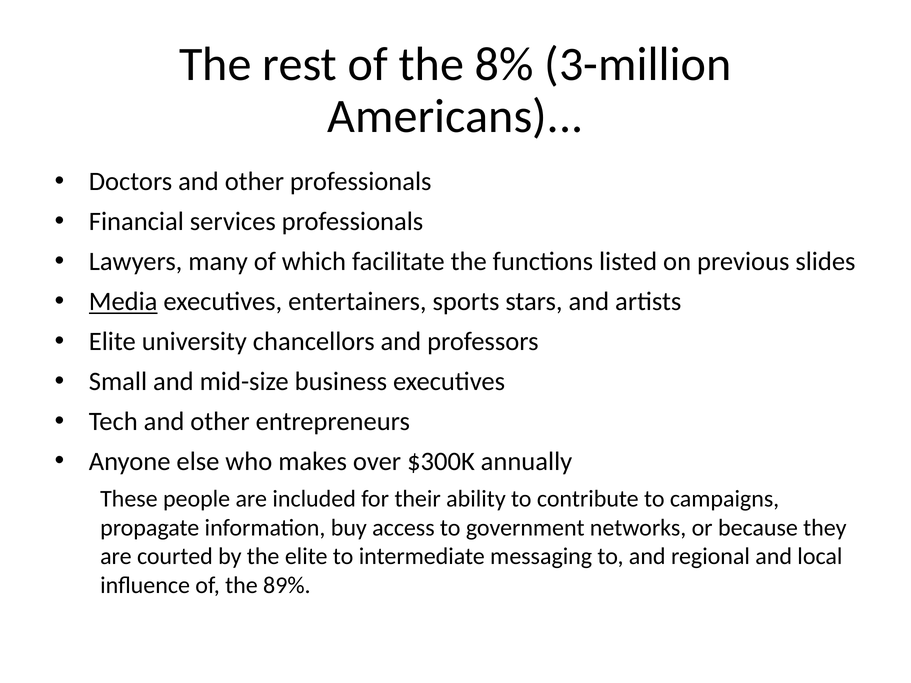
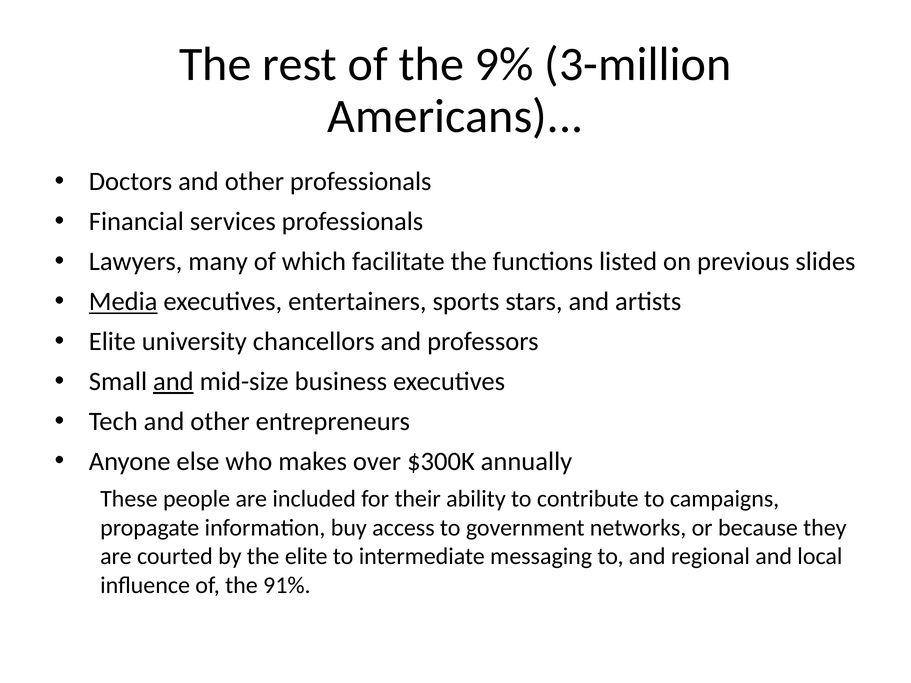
8%: 8% -> 9% (504, 65)
and underline: none -> present (173, 382)
89%: 89% -> 91% (287, 586)
